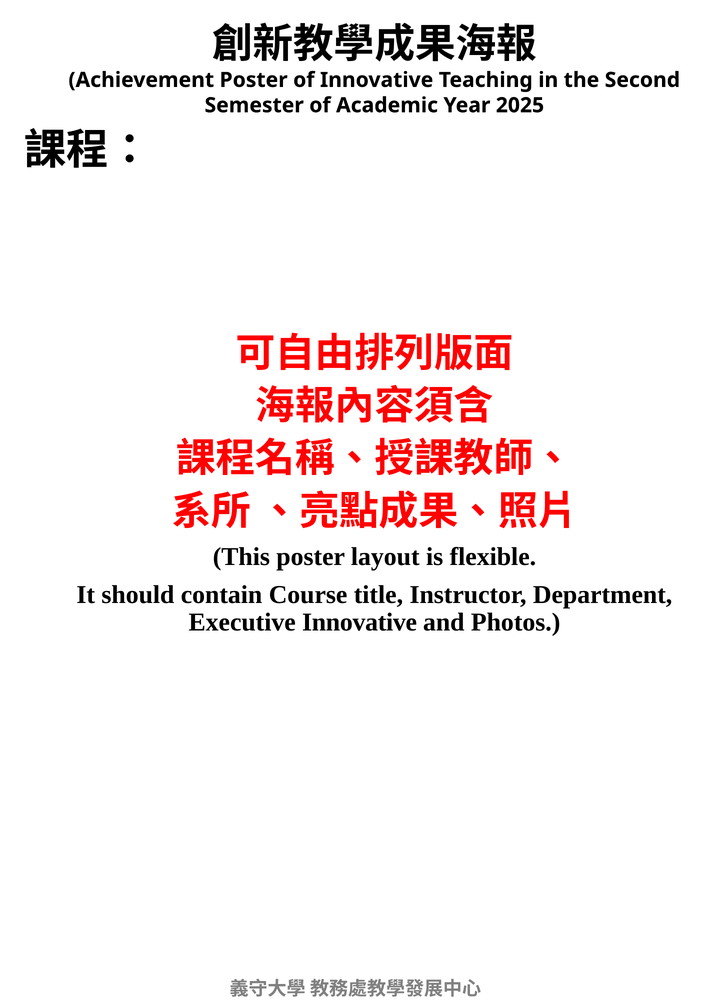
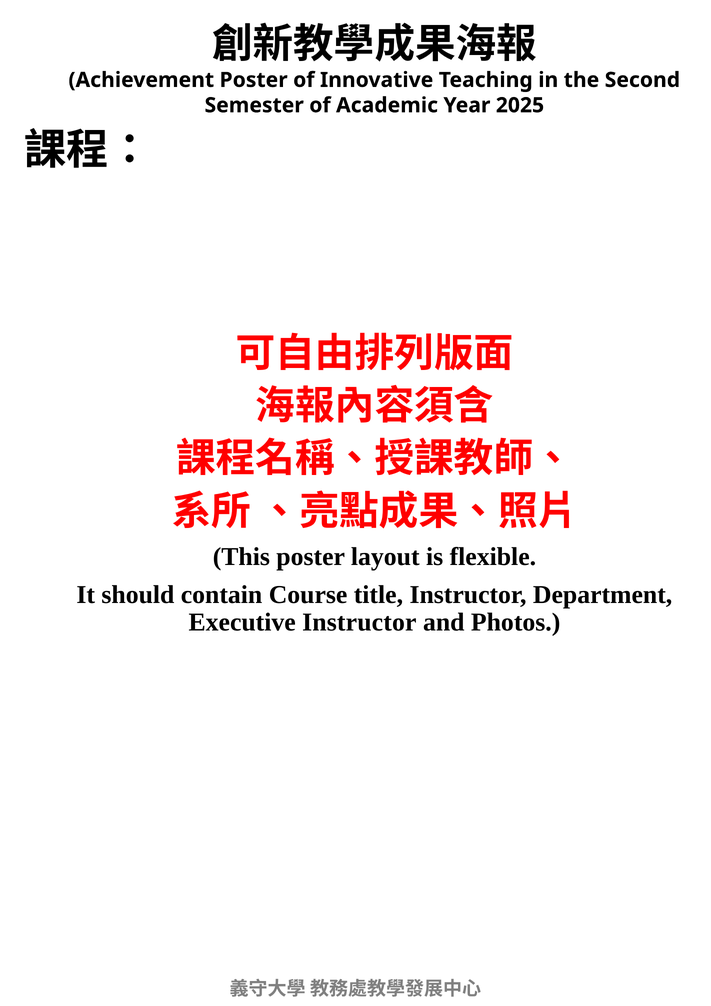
Executive Innovative: Innovative -> Instructor (359, 623)
